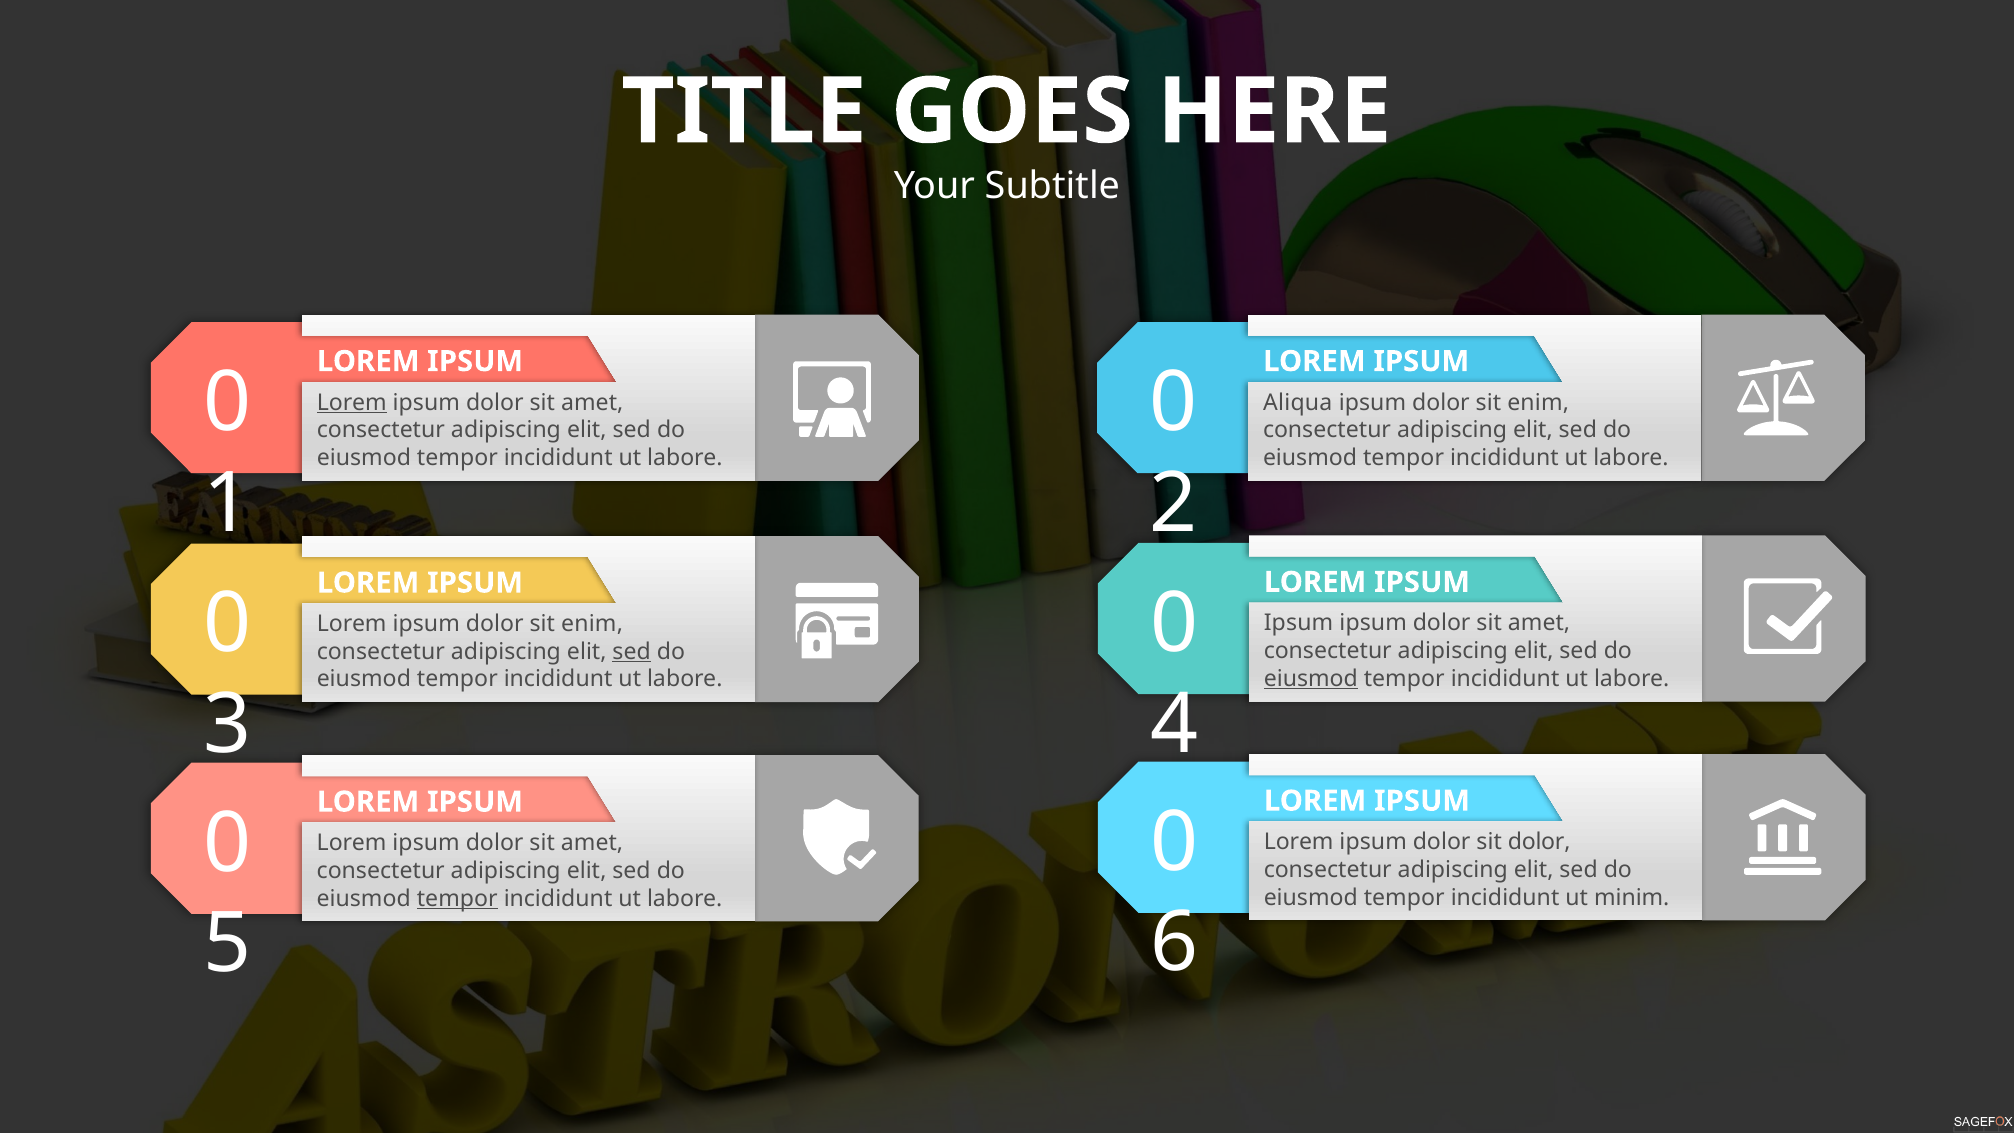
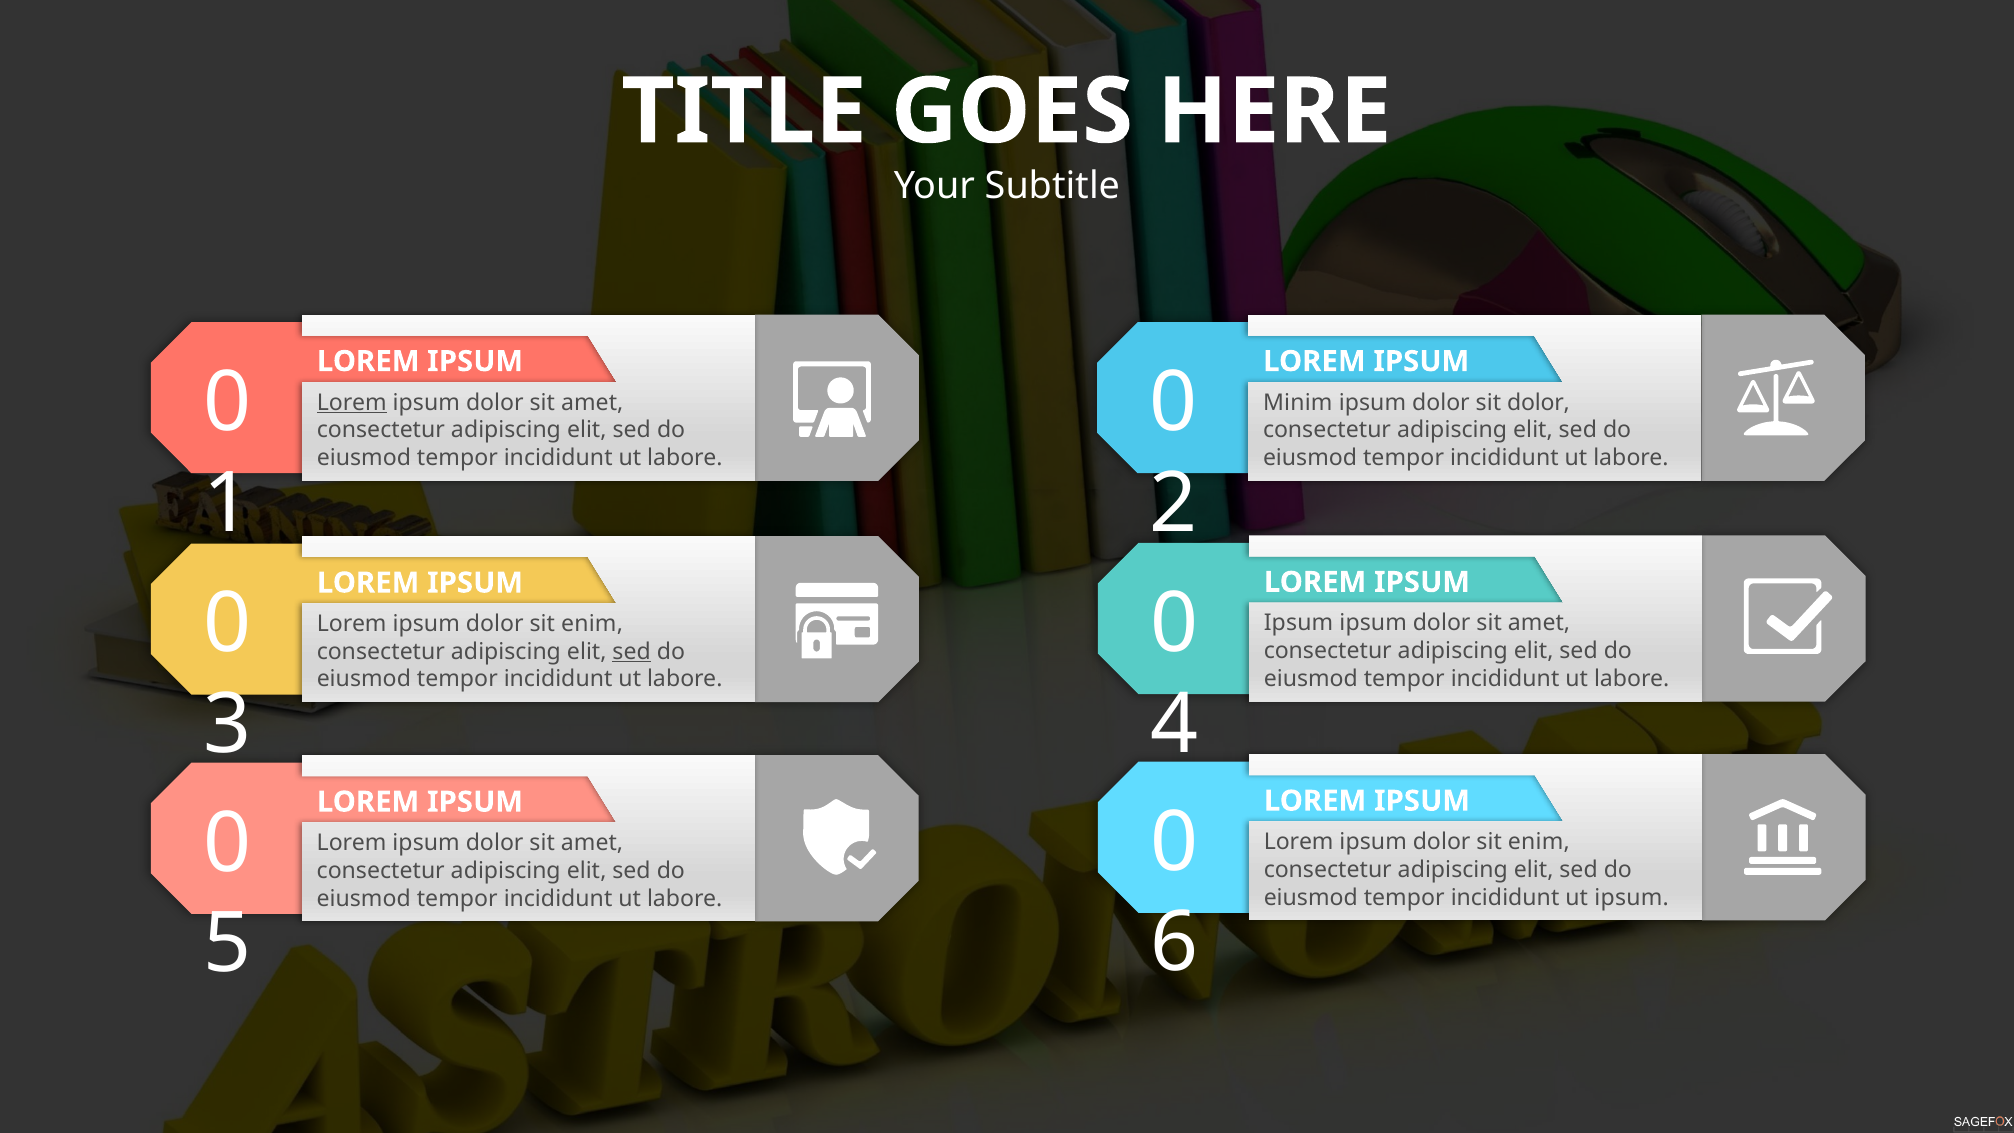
Aliqua: Aliqua -> Minim (1298, 402)
enim: enim -> dolor (1538, 402)
eiusmod underline: present -> none (1311, 679)
dolor: dolor -> enim (1539, 842)
ut minim: minim -> ipsum (1632, 897)
tempor underline: present -> none (457, 898)
